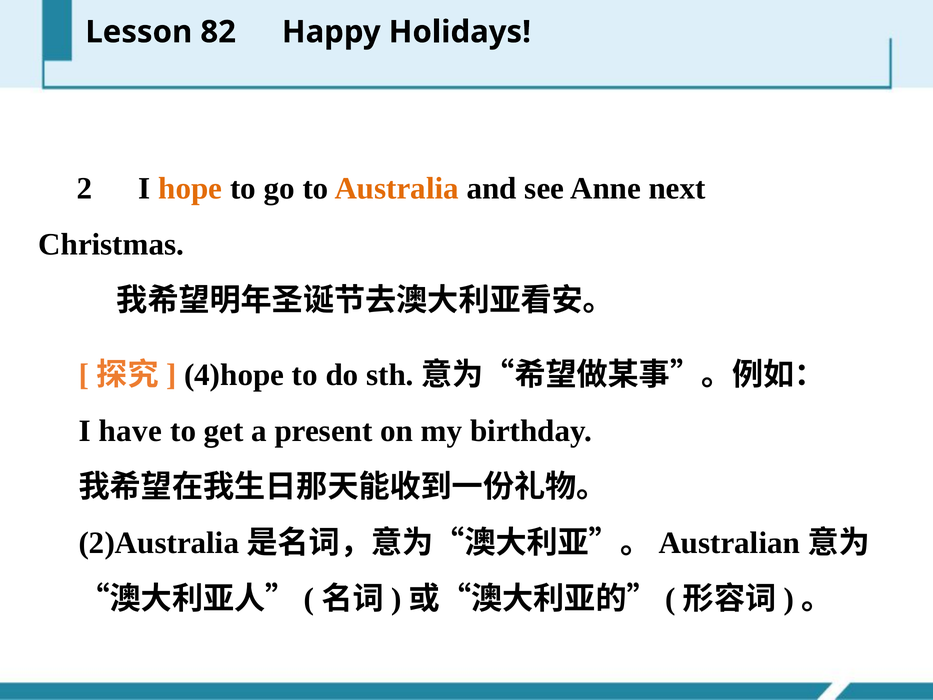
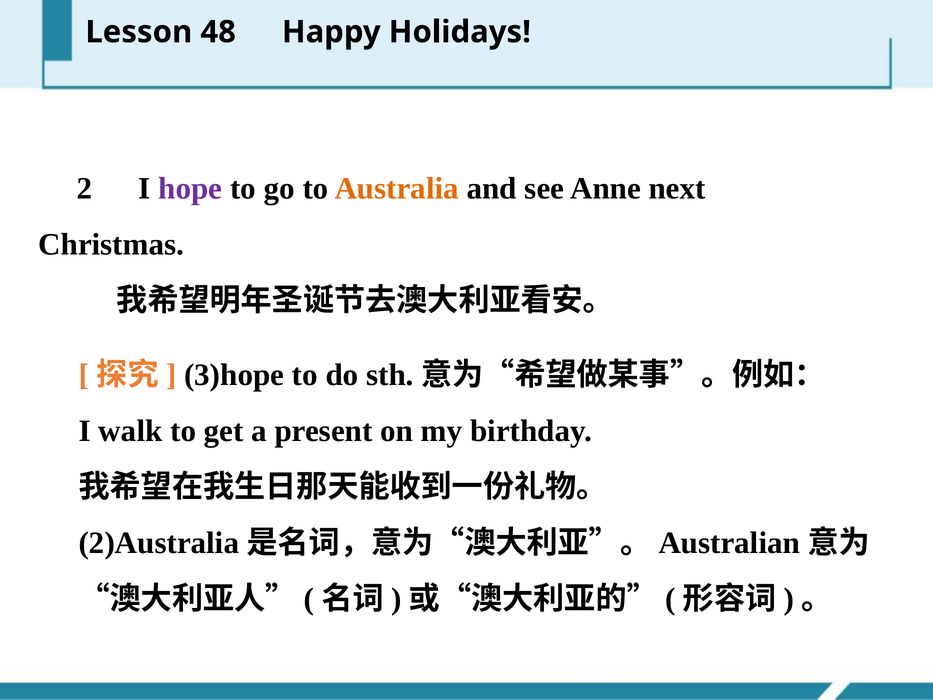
82: 82 -> 48 (218, 32)
hope colour: orange -> purple (190, 189)
4)hope: 4)hope -> 3)hope (234, 375)
have: have -> walk (130, 431)
